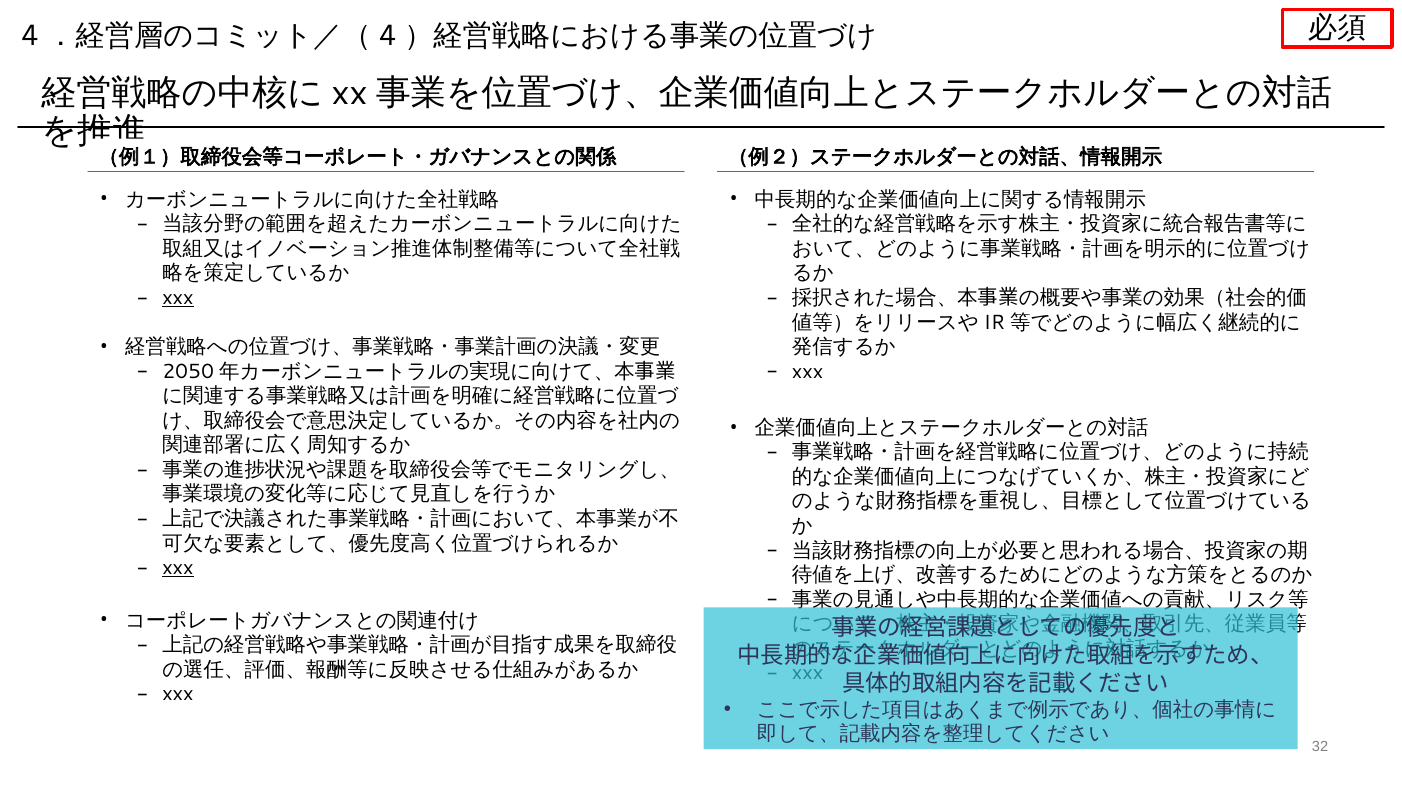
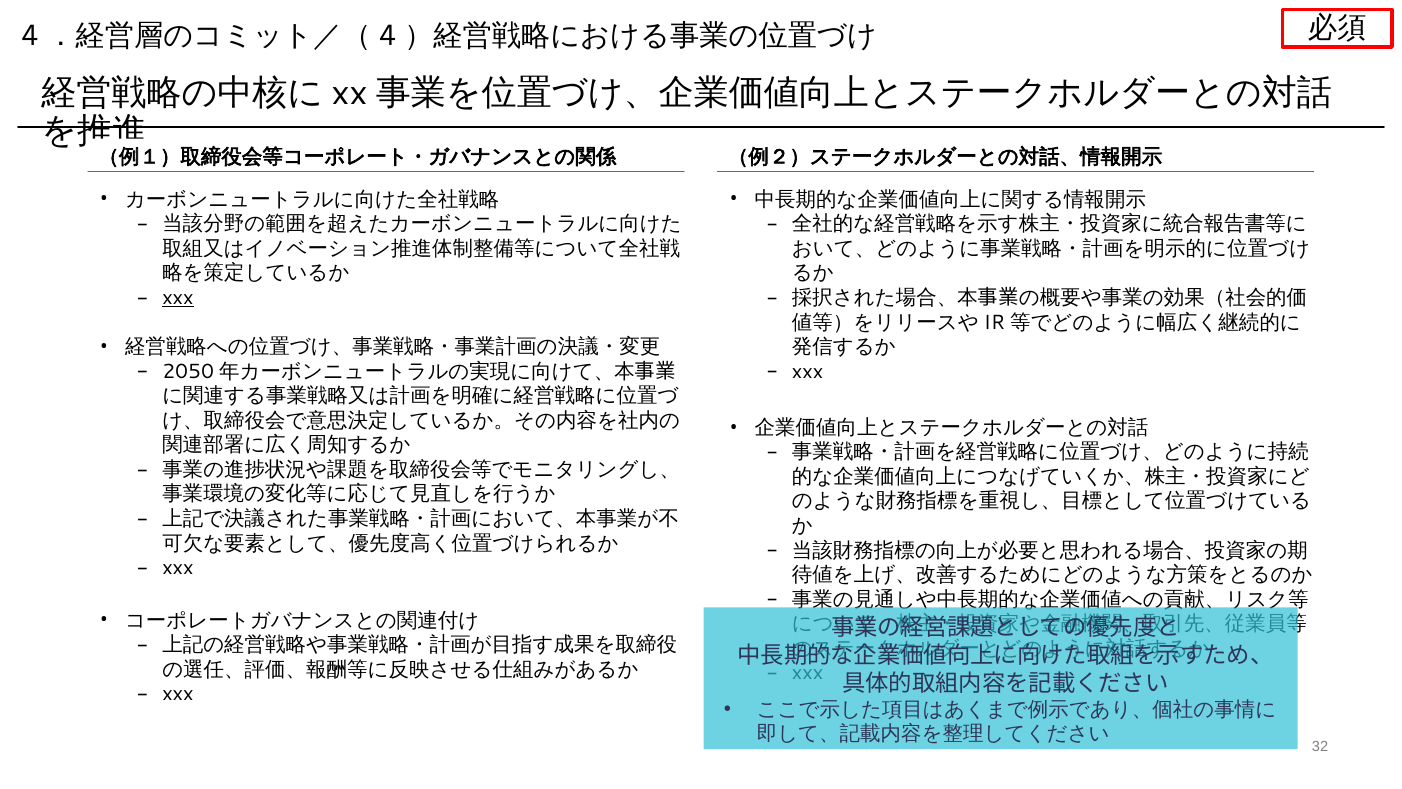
xxx underline: present -> none (178, 568)
